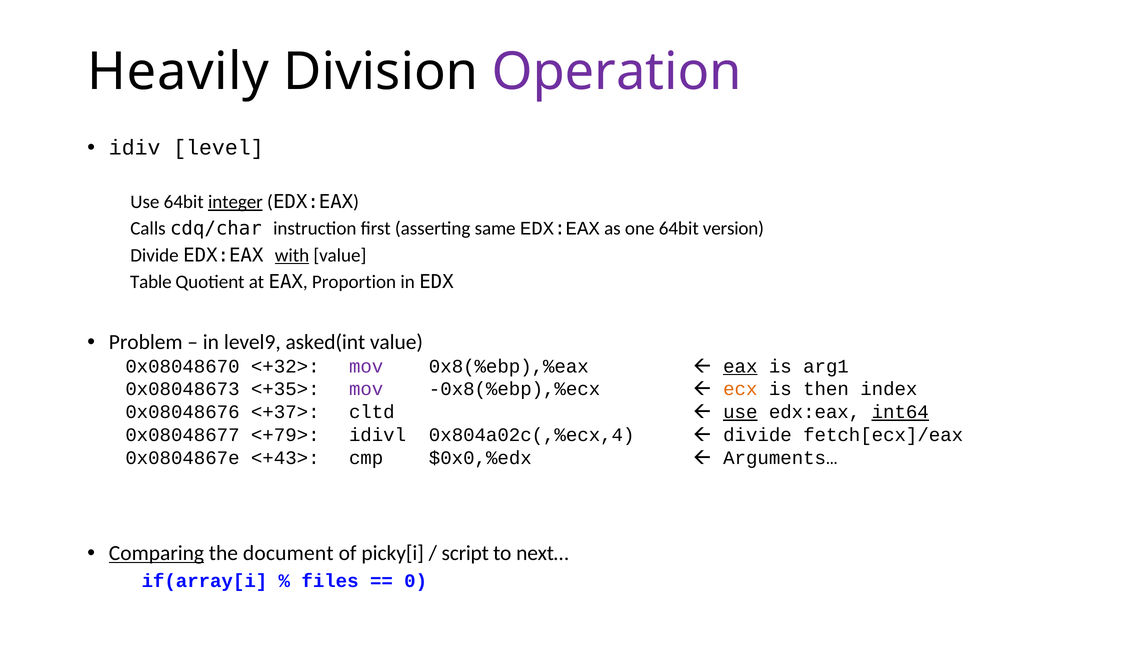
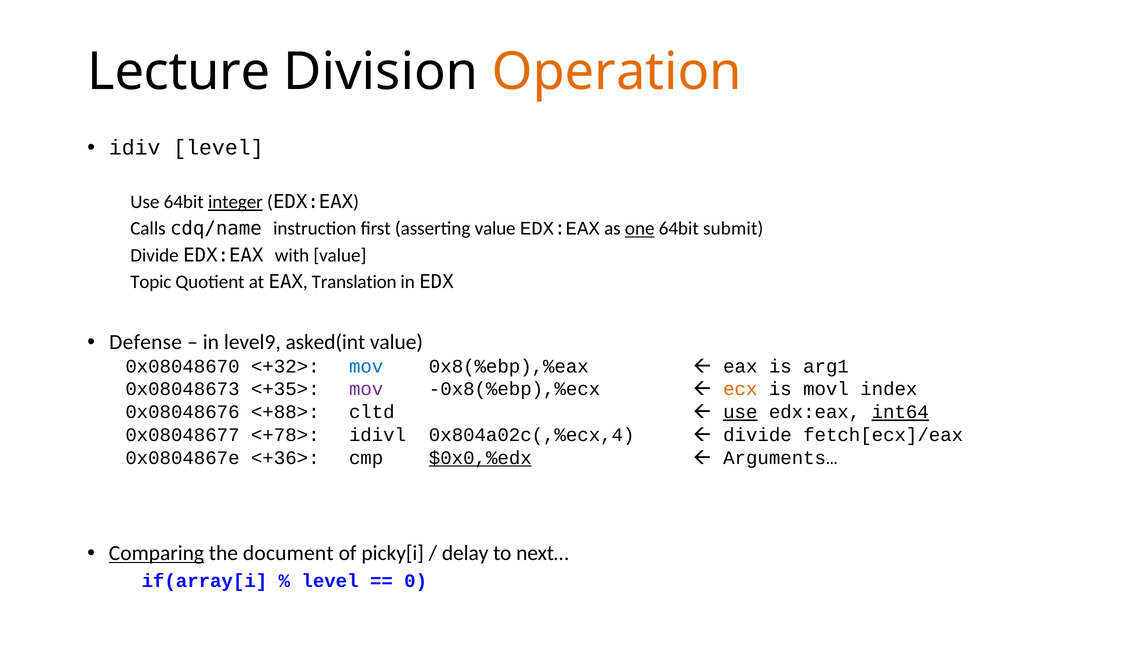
Heavily: Heavily -> Lecture (179, 72)
Operation colour: purple -> orange (617, 72)
cdq/char: cdq/char -> cdq/name (216, 229)
asserting same: same -> value (495, 229)
one underline: none -> present (640, 229)
version: version -> submit (733, 229)
with underline: present -> none (292, 255)
Table: Table -> Topic (151, 282)
Proportion: Proportion -> Translation (354, 282)
Problem: Problem -> Defense (146, 342)
mov colour: purple -> blue (366, 366)
eax underline: present -> none (740, 366)
then: then -> movl (826, 389)
<+37>: <+37> -> <+88> (285, 412)
<+79>: <+79> -> <+78> (285, 435)
<+43>: <+43> -> <+36> (285, 458)
$0x0,%edx underline: none -> present (480, 458)
script: script -> delay (465, 553)
files: files -> level (330, 581)
